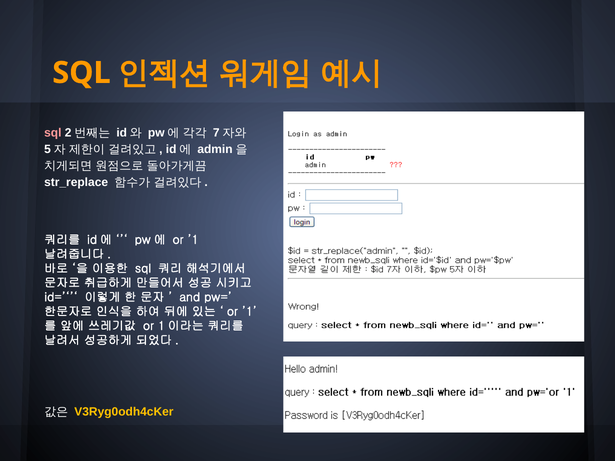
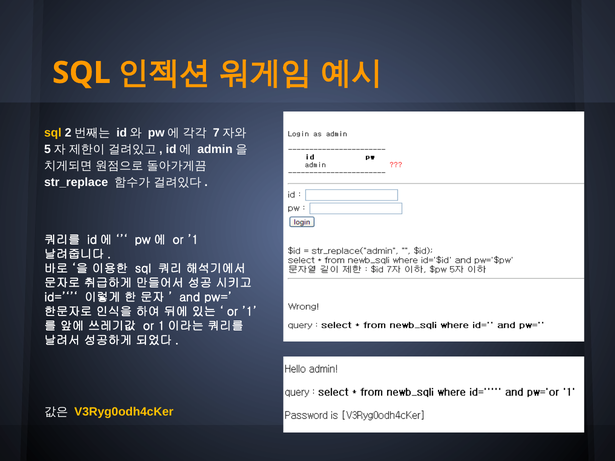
sql colour: pink -> yellow (53, 133)
